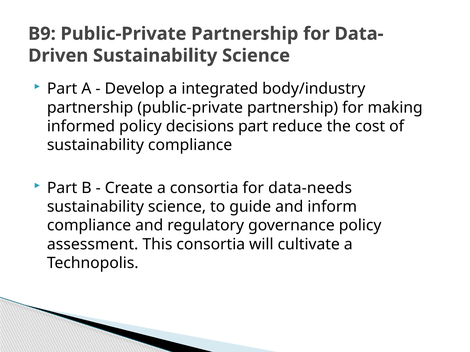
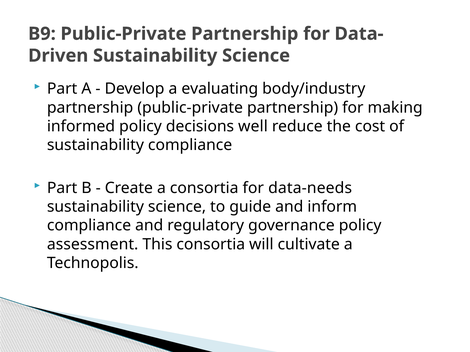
integrated: integrated -> evaluating (220, 89)
decisions part: part -> well (253, 127)
